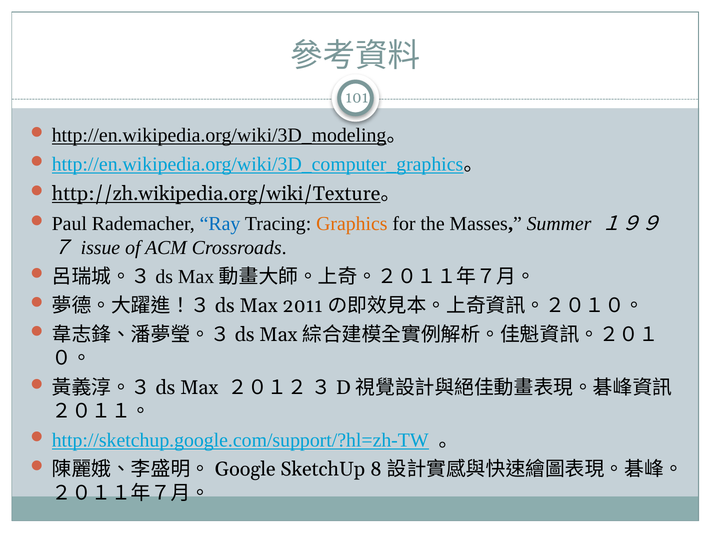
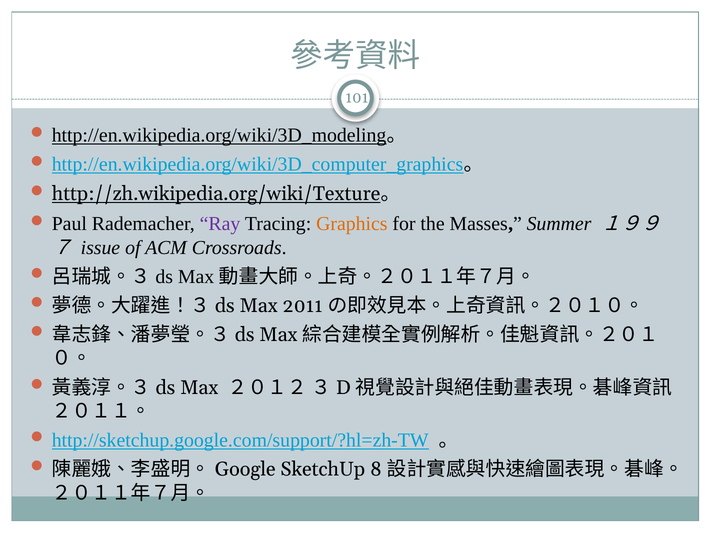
Ray colour: blue -> purple (220, 224)
